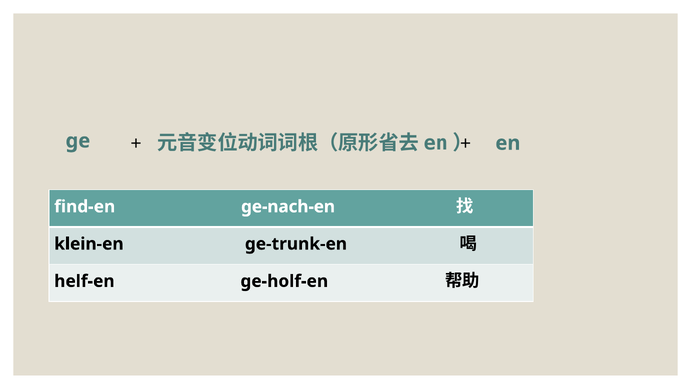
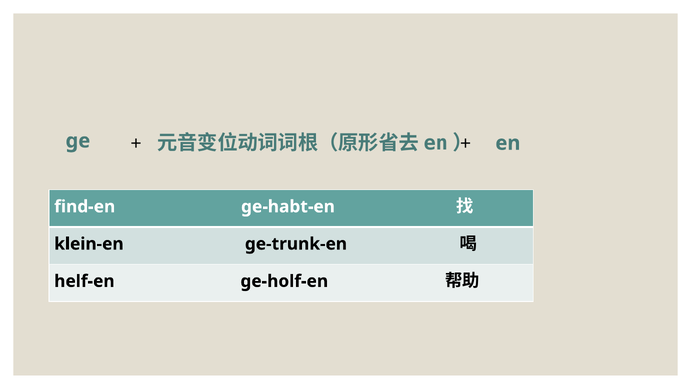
ge-nach-en: ge-nach-en -> ge-habt-en (288, 206)
